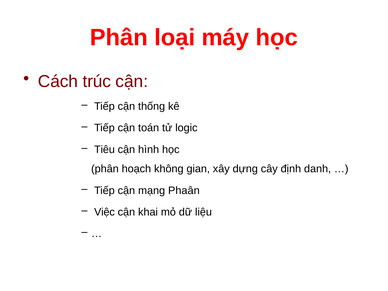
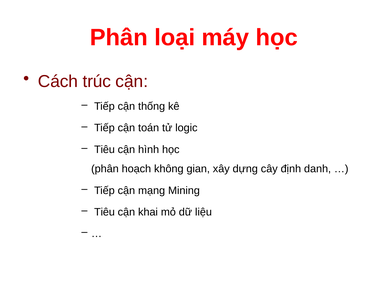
Phaân: Phaân -> Mining (184, 190)
Việc: Việc -> Tiêu (104, 212)
